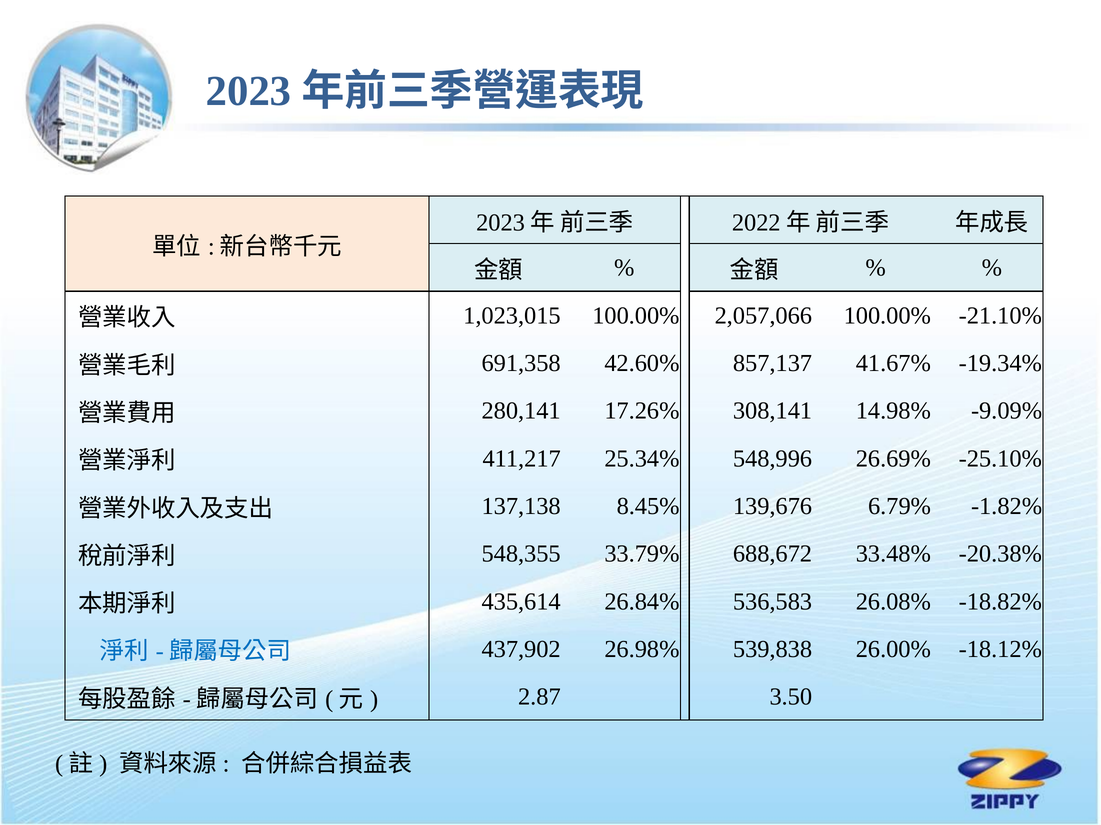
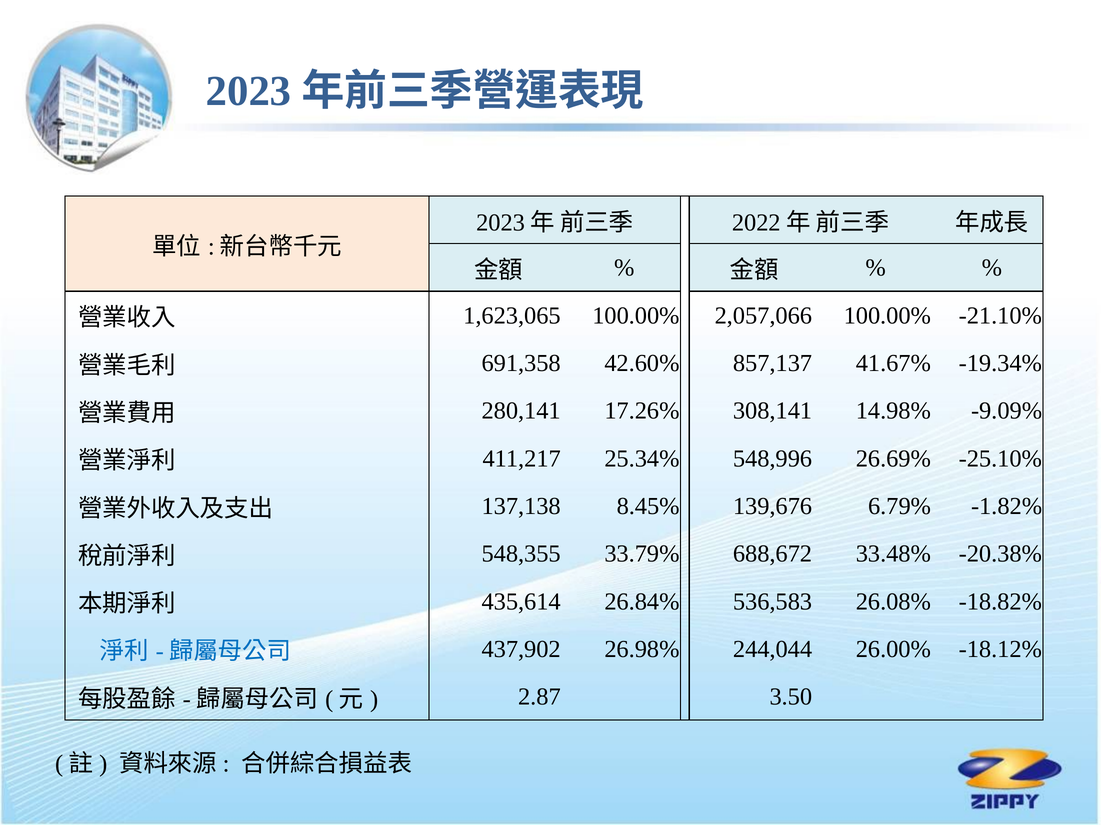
1,023,015: 1,023,015 -> 1,623,065 (512, 316)
539,838: 539,838 -> 244,044 (773, 650)
